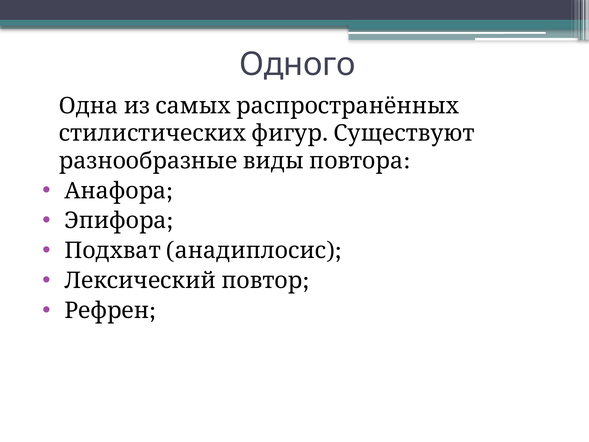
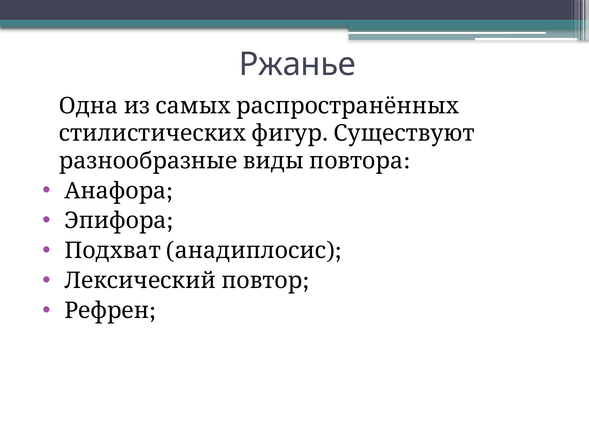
Одного: Одного -> Ржанье (297, 64)
